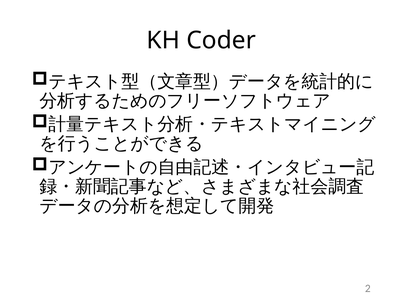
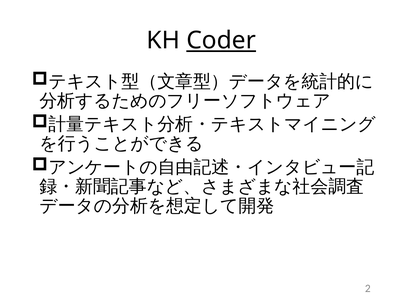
Coder underline: none -> present (221, 40)
